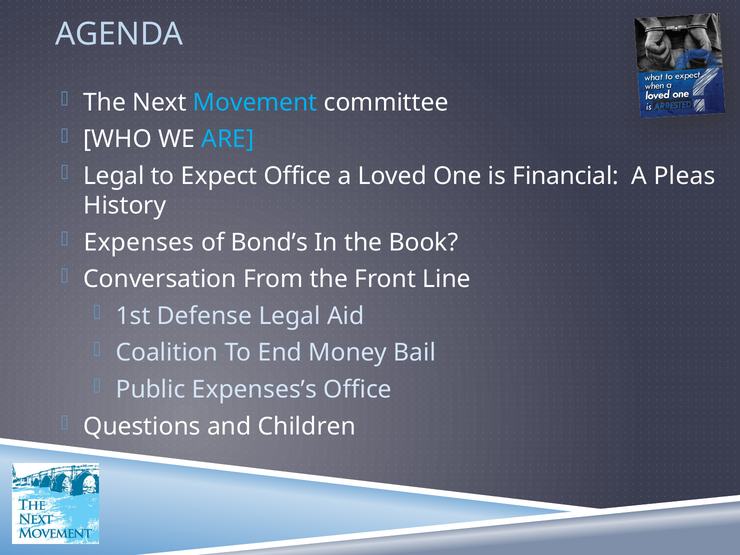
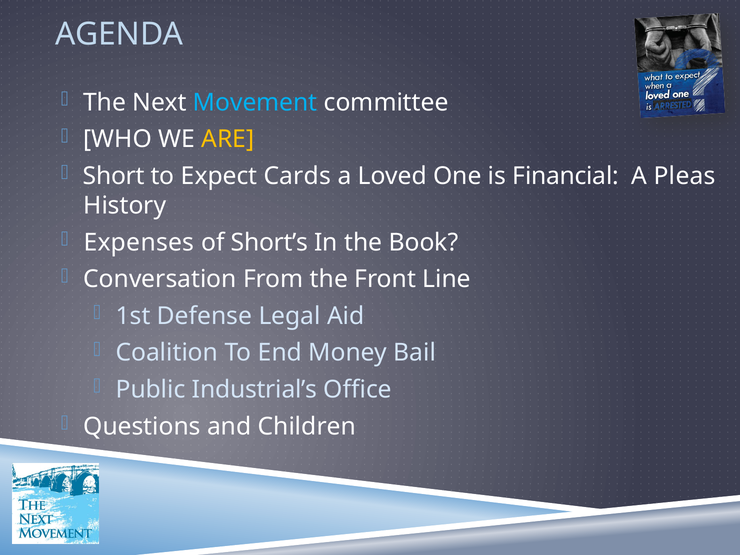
ARE colour: light blue -> yellow (228, 139)
Legal: Legal -> Short (114, 176)
Expect Office: Office -> Cards (297, 176)
Bond’s: Bond’s -> Short’s (270, 242)
Expenses’s: Expenses’s -> Industrial’s (255, 390)
